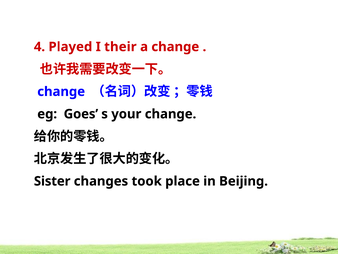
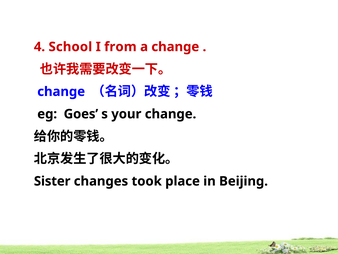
Played: Played -> School (70, 47)
their: their -> from (120, 47)
